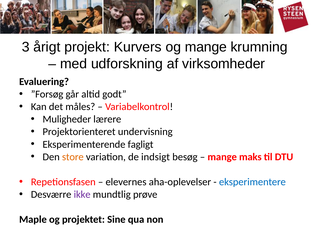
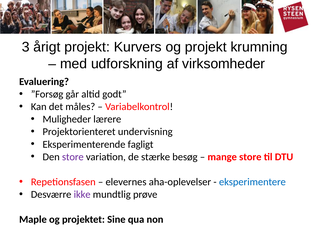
og mange: mange -> projekt (206, 47)
store colour: orange -> purple (73, 157)
indsigt: indsigt -> stærke (156, 157)
mange maks: maks -> store (250, 157)
